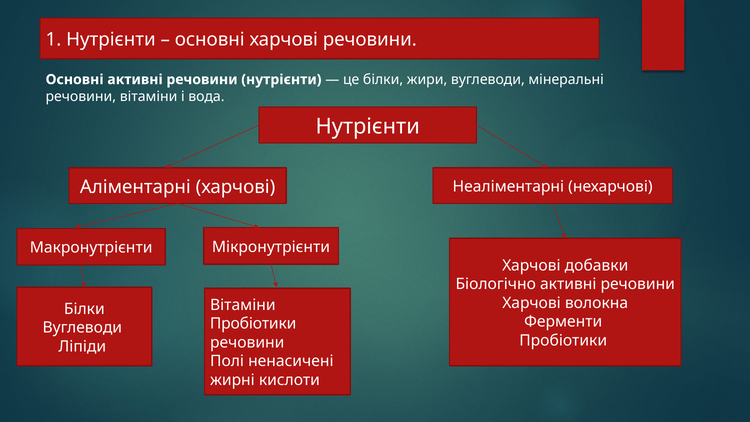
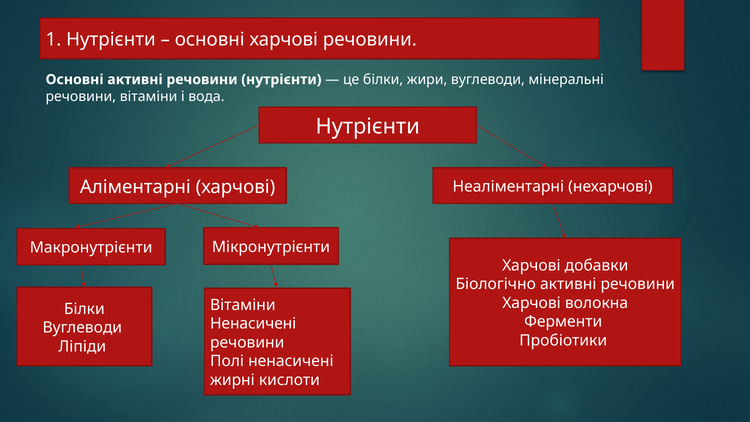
Пробіотики: Пробіотики -> Ненасичені (253, 324)
